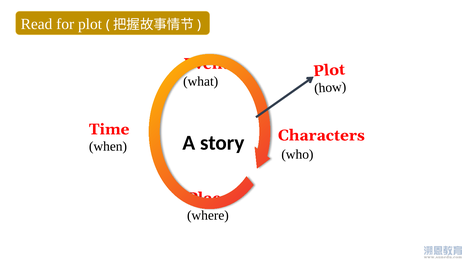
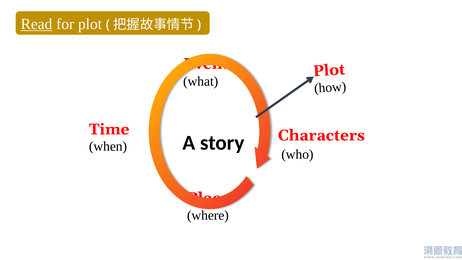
Read underline: none -> present (37, 24)
